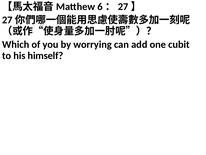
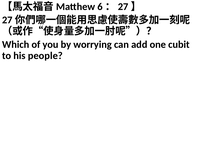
himself: himself -> people (45, 55)
